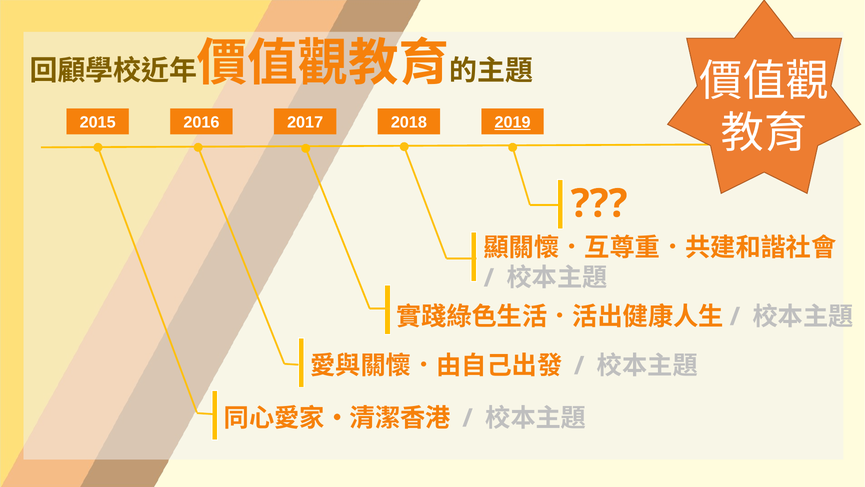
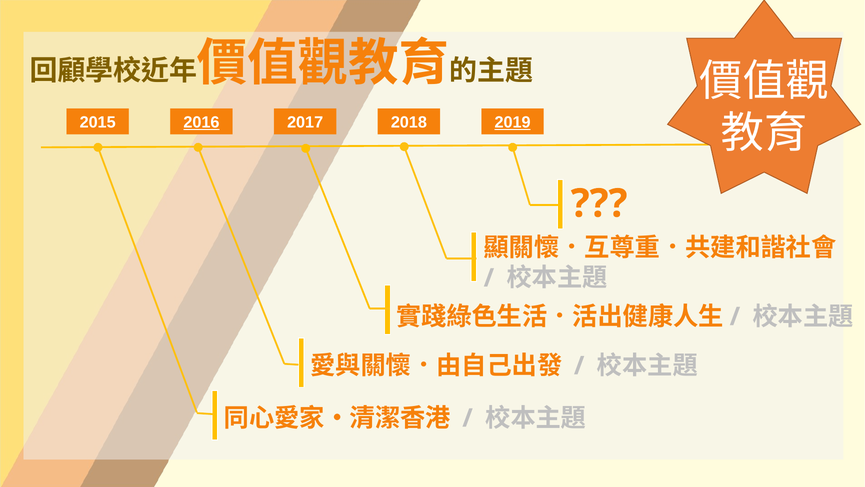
2016 underline: none -> present (201, 122)
